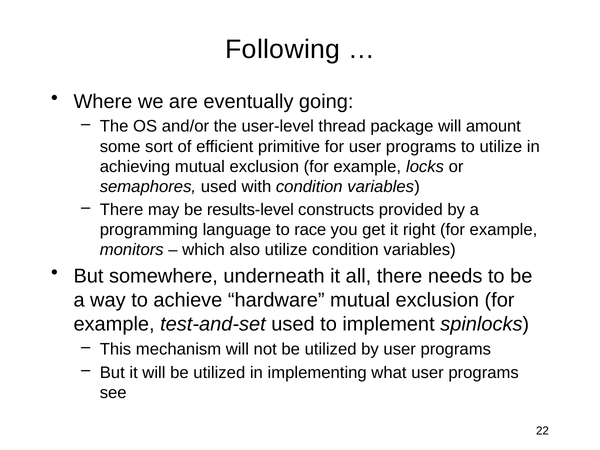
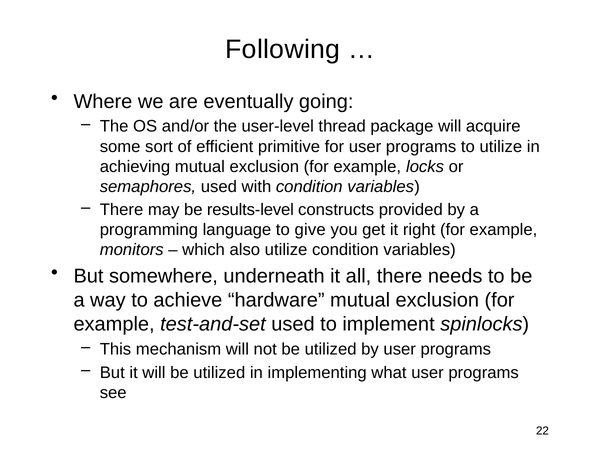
amount: amount -> acquire (493, 126)
race: race -> give (310, 230)
